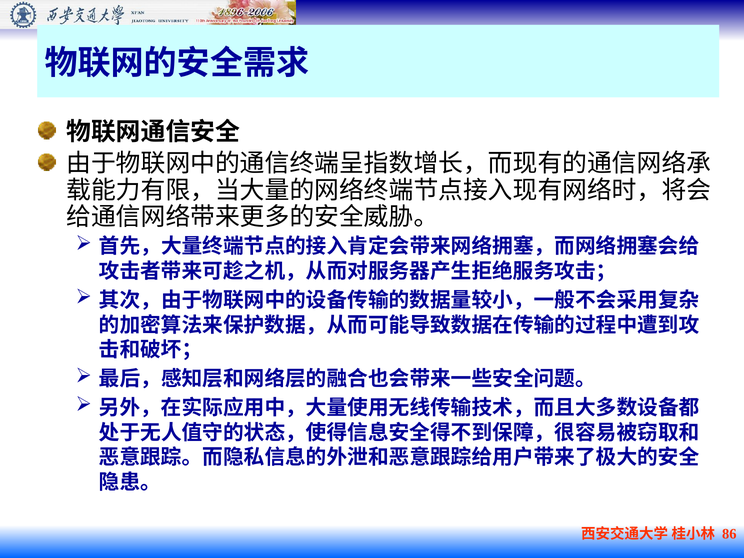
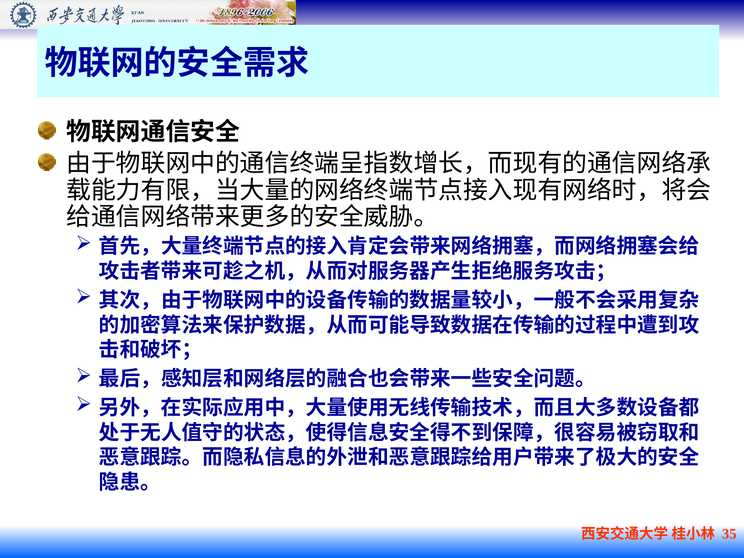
86: 86 -> 35 (729, 534)
